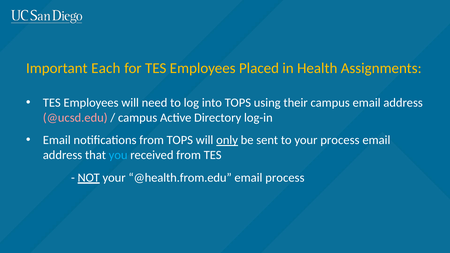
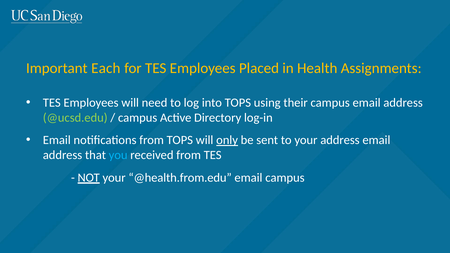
@ucsd.edu colour: pink -> light green (75, 118)
your process: process -> address (340, 140)
email process: process -> campus (285, 178)
